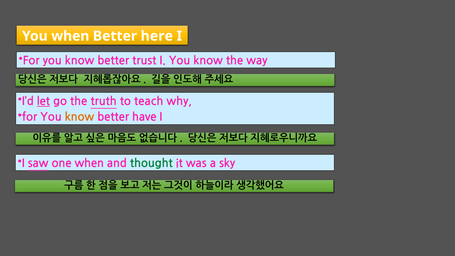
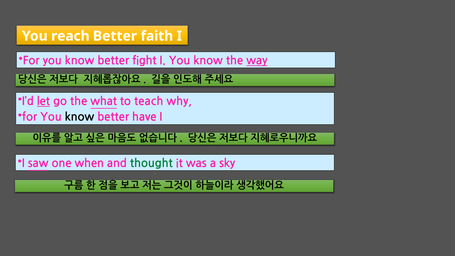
You when: when -> reach (70, 36)
here: here -> faith (157, 36)
trust: trust -> fight (144, 61)
way underline: none -> present (257, 61)
truth: truth -> what (104, 101)
know colour: orange -> black (80, 117)
